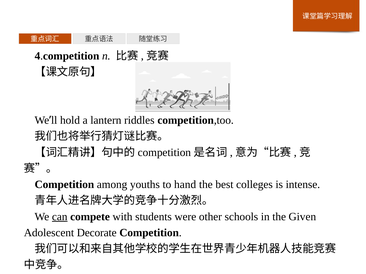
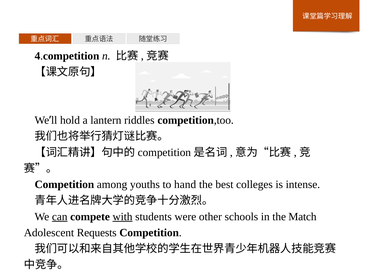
with underline: none -> present (123, 217)
Given: Given -> Match (302, 217)
Decorate: Decorate -> Requests (97, 233)
